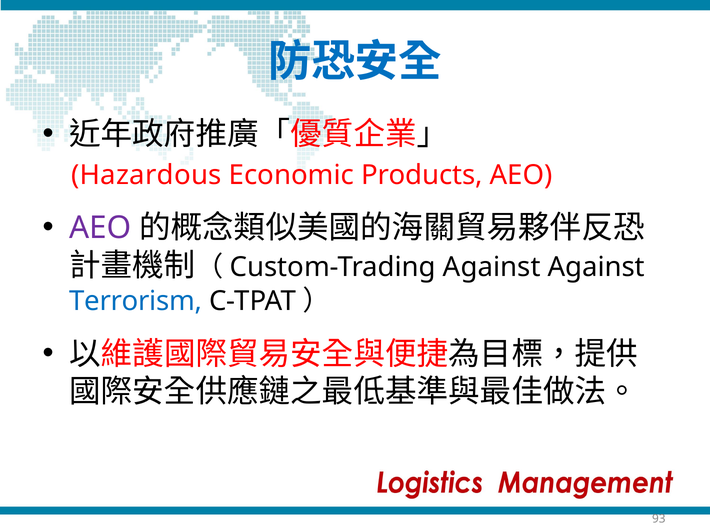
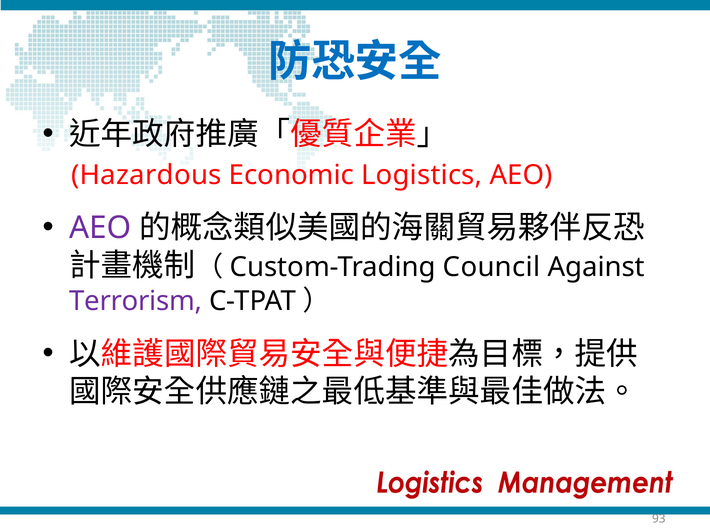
Products: Products -> Logistics (422, 175)
Against: Against -> Council (492, 267)
Terrorism colour: blue -> purple (136, 301)
